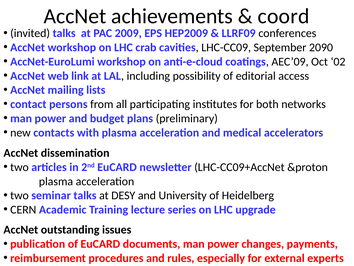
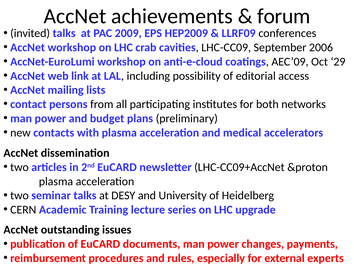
coord: coord -> forum (284, 16)
2090: 2090 -> 2006 (321, 47)
02: 02 -> 29 (338, 62)
